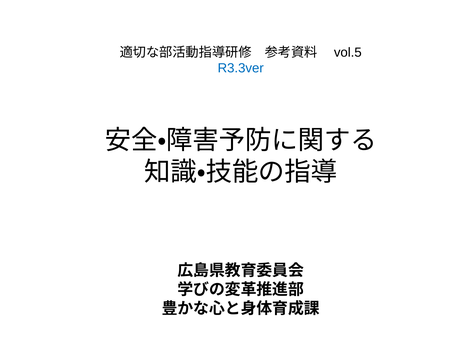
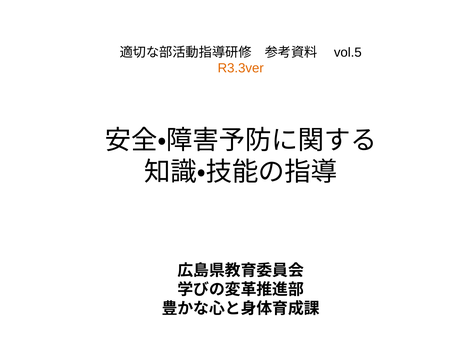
R3.3ver colour: blue -> orange (241, 68)
